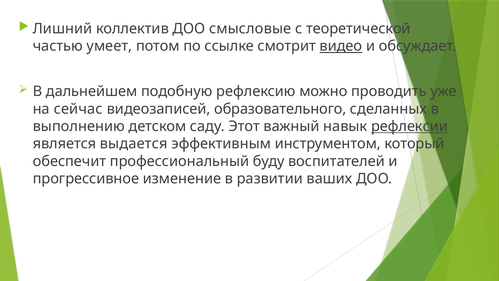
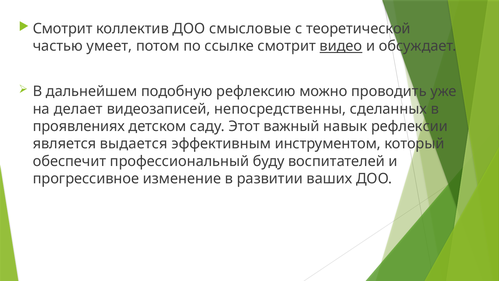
Лишний: Лишний -> Смотрит (63, 29)
сейчас: сейчас -> делает (78, 109)
образовательного: образовательного -> непосредственны (280, 109)
выполнению: выполнению -> проявлениях (79, 126)
рефлексии underline: present -> none (409, 126)
